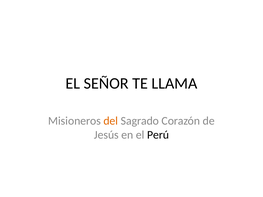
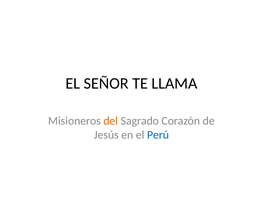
Perú colour: black -> blue (158, 135)
